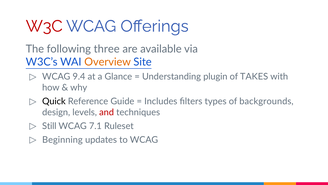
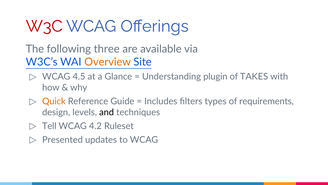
9.4: 9.4 -> 4.5 (79, 77)
Quick colour: black -> orange (54, 101)
backgrounds: backgrounds -> requirements (267, 101)
and colour: red -> black (107, 112)
Still: Still -> Tell (49, 126)
7.1: 7.1 -> 4.2 (95, 126)
Beginning: Beginning -> Presented (62, 139)
